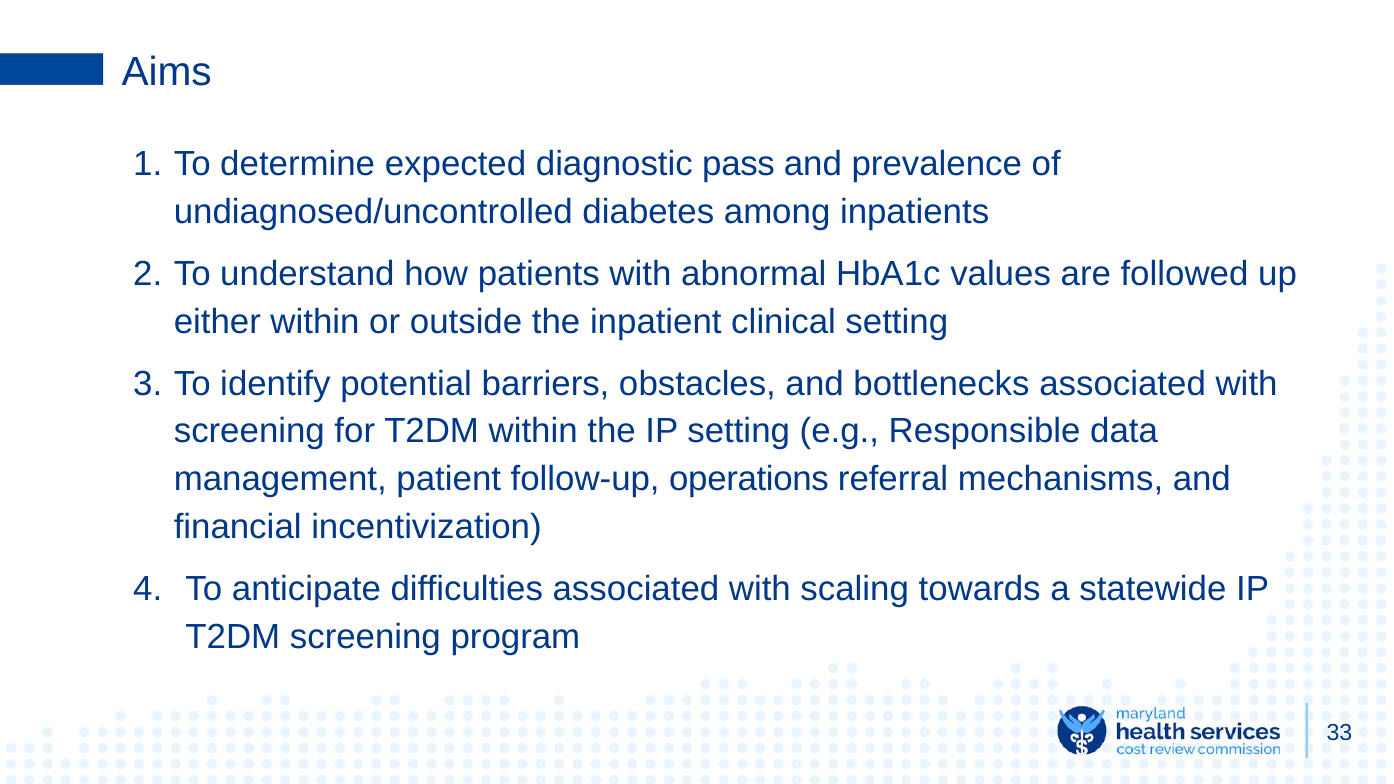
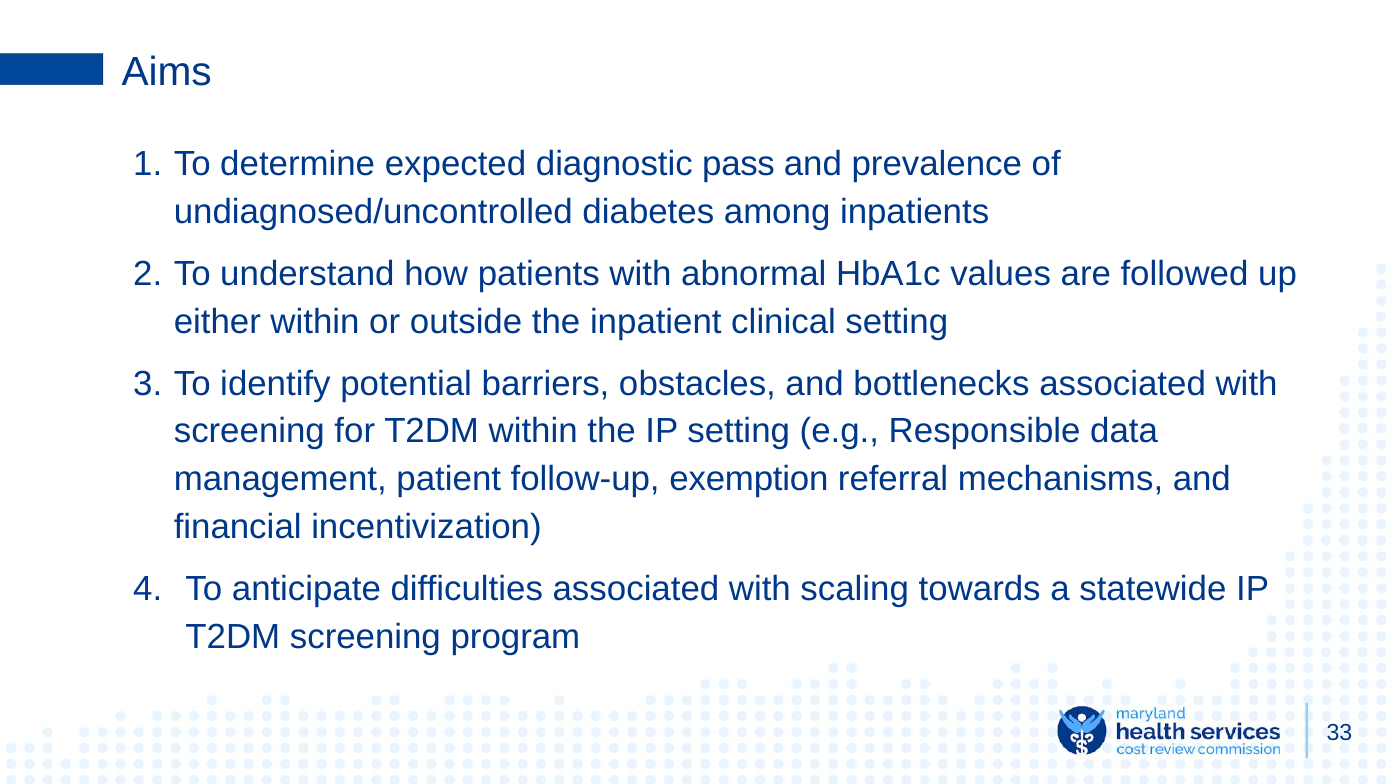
operations: operations -> exemption (749, 479)
